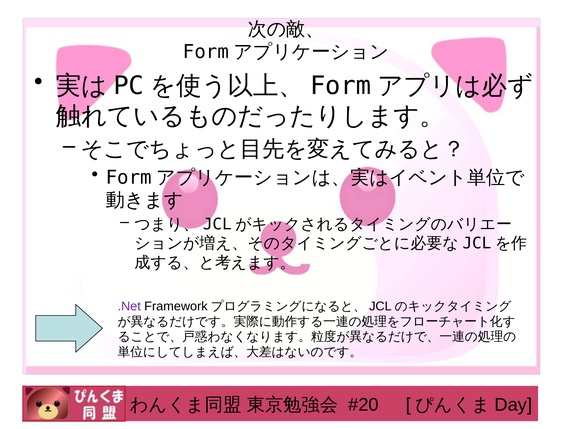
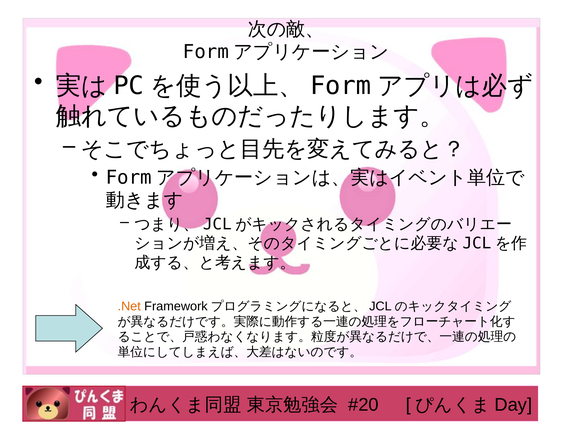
.Net colour: purple -> orange (129, 306)
